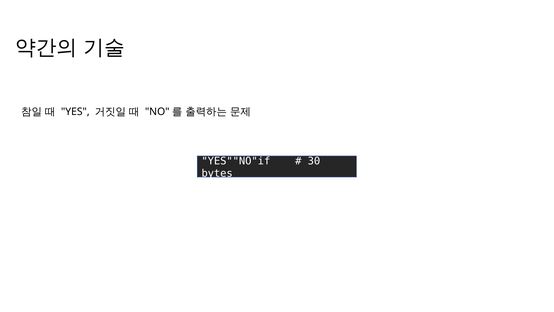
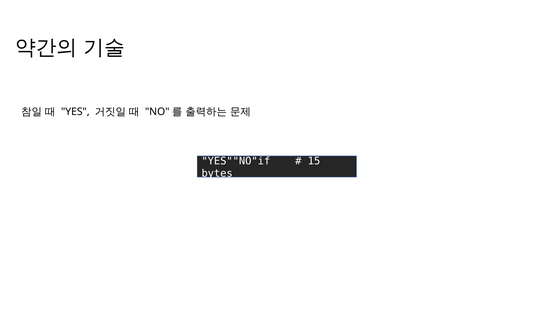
30: 30 -> 15 (314, 161)
